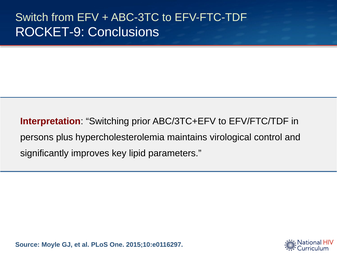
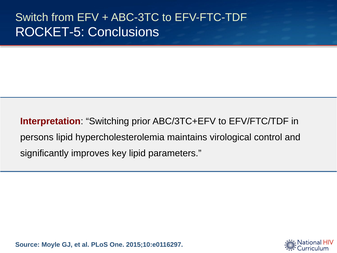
ROCKET-9: ROCKET-9 -> ROCKET-5 (50, 32)
persons plus: plus -> lipid (64, 137)
